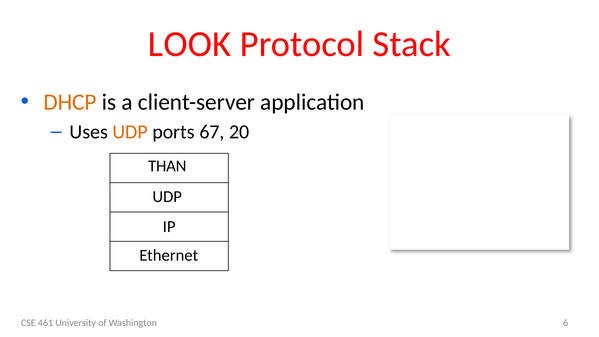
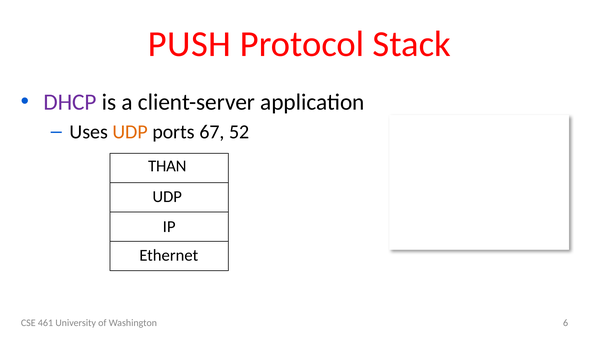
LOOK: LOOK -> PUSH (190, 44)
DHCP colour: orange -> purple (70, 102)
20: 20 -> 52 (239, 132)
